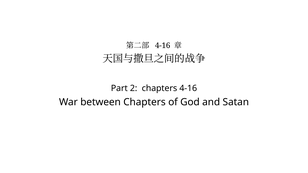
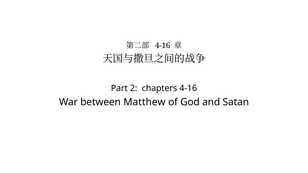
between Chapters: Chapters -> Matthew (144, 102)
